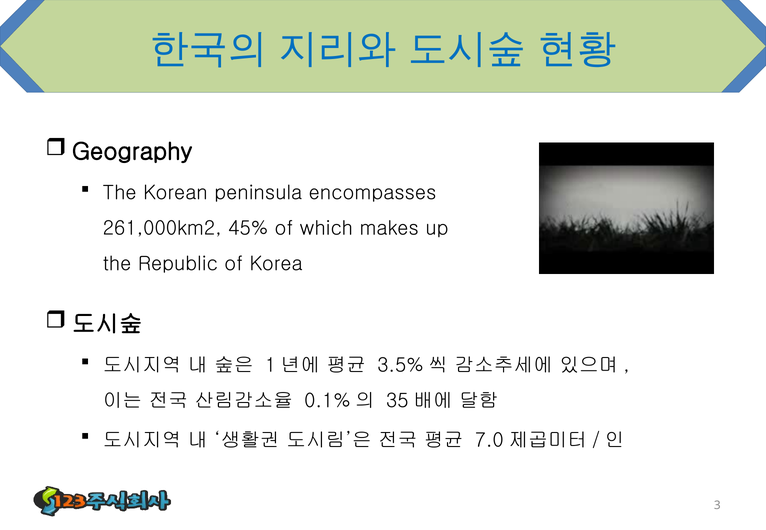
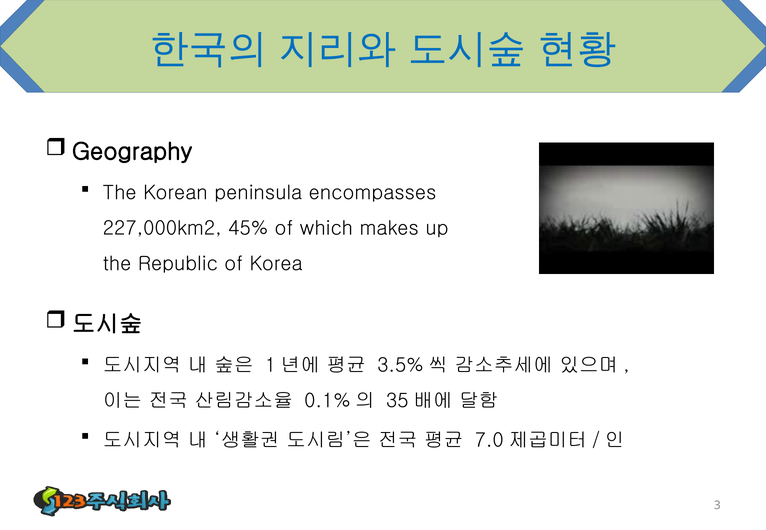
261,000km2: 261,000km2 -> 227,000km2 (162, 228)
